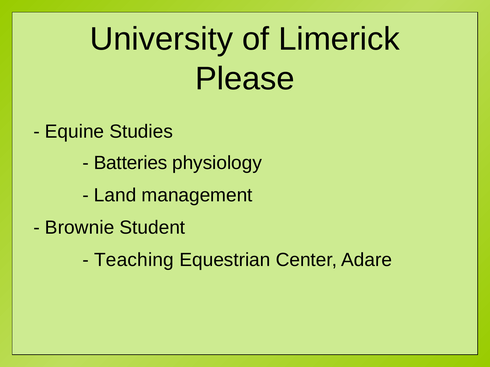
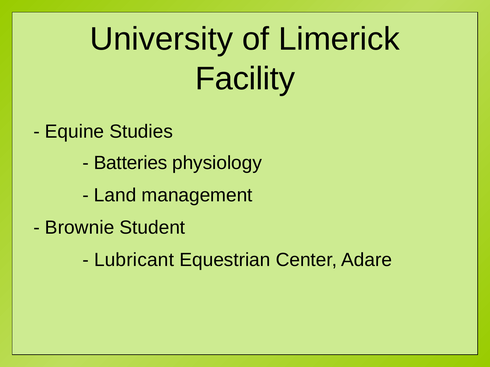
Please: Please -> Facility (245, 79)
Teaching: Teaching -> Lubricant (134, 260)
